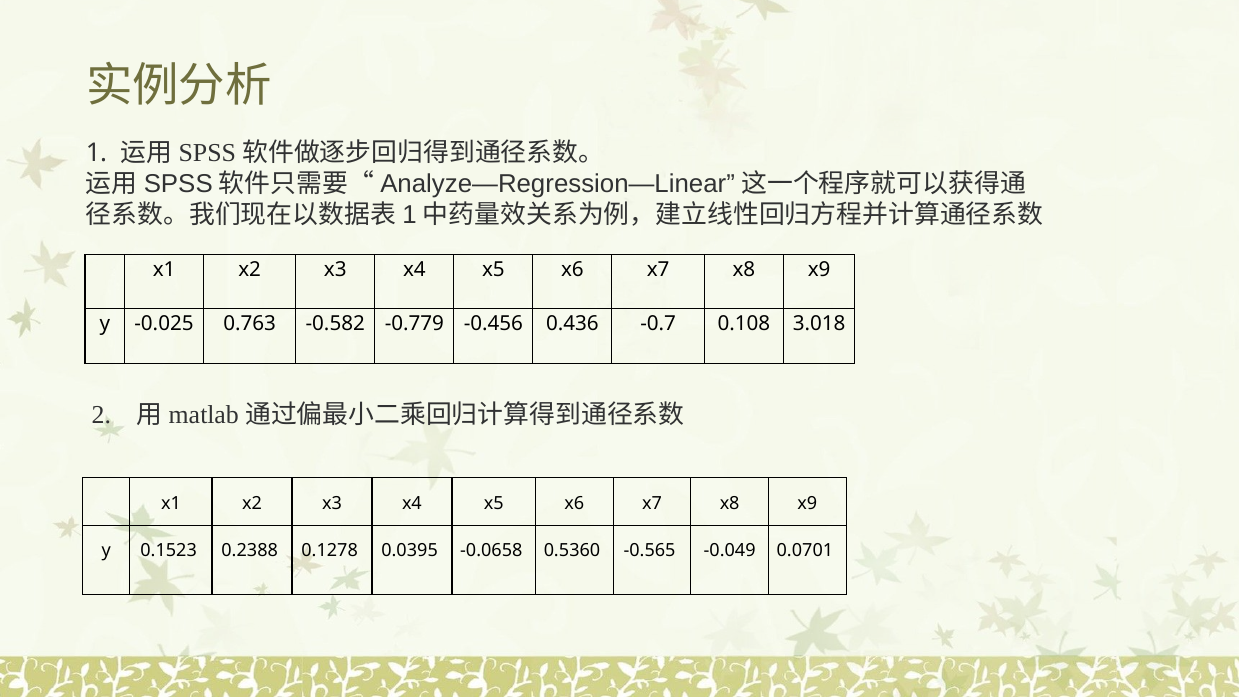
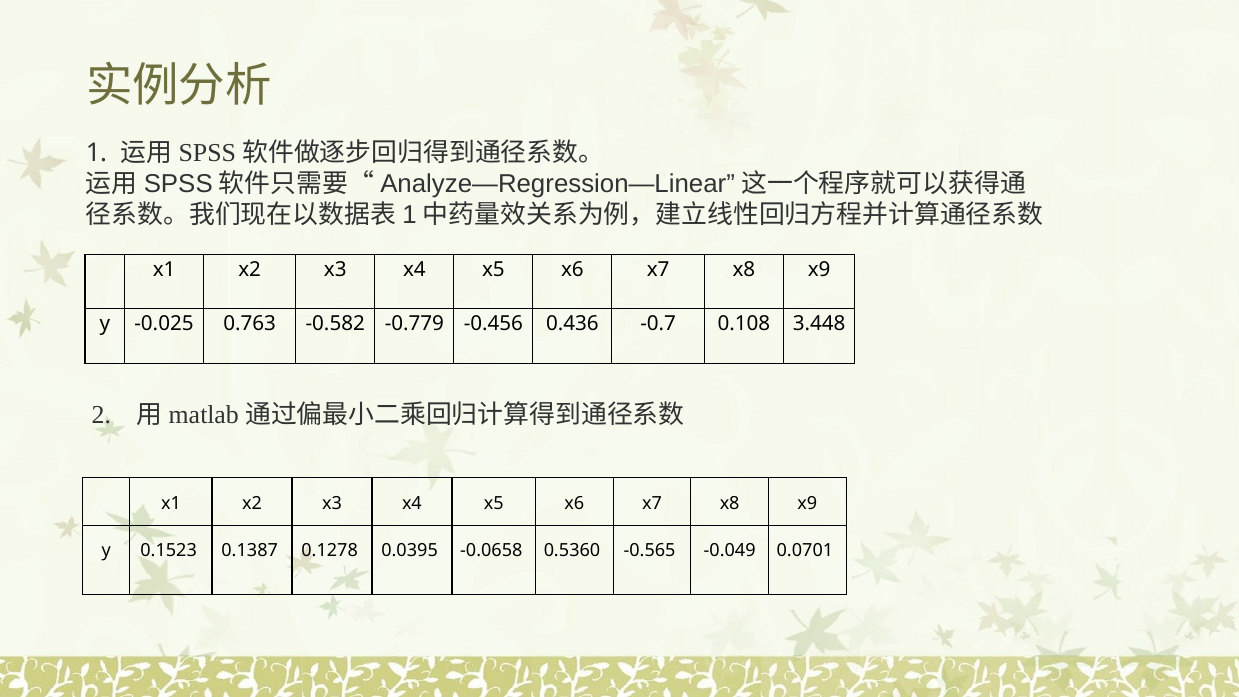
3.018: 3.018 -> 3.448 (819, 324)
0.2388: 0.2388 -> 0.1387 (250, 551)
